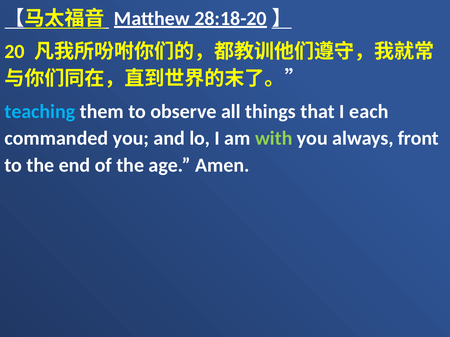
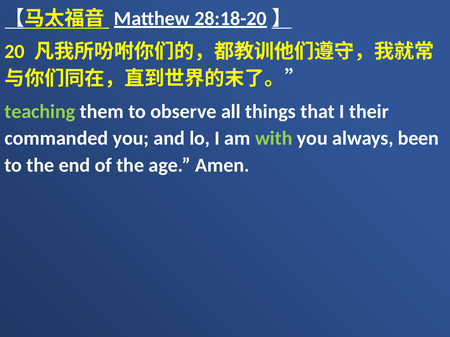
teaching colour: light blue -> light green (40, 112)
each: each -> their (369, 112)
front: front -> been (418, 139)
